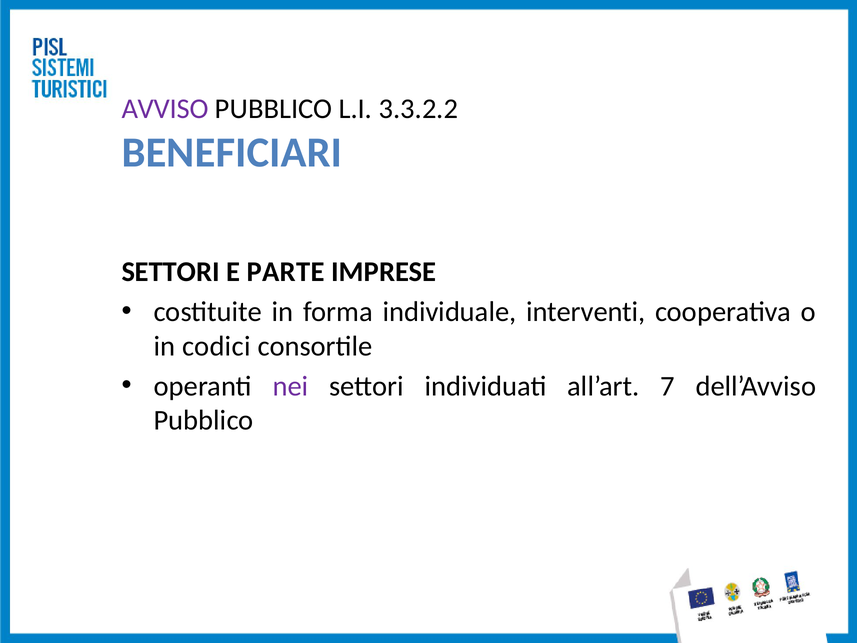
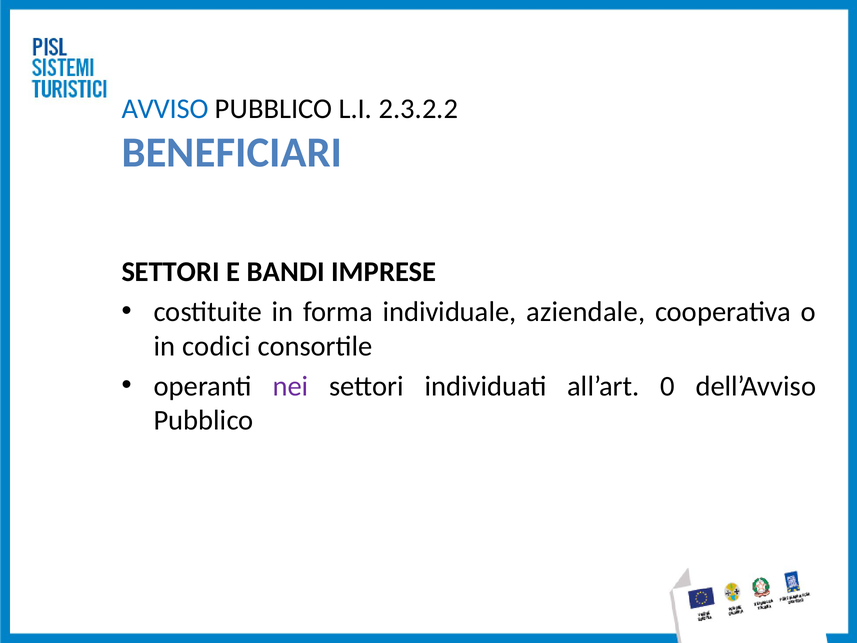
AVVISO colour: purple -> blue (165, 109)
3.3.2.2: 3.3.2.2 -> 2.3.2.2 (418, 109)
PARTE: PARTE -> BANDI (286, 272)
interventi: interventi -> aziendale (586, 312)
7: 7 -> 0 (668, 386)
